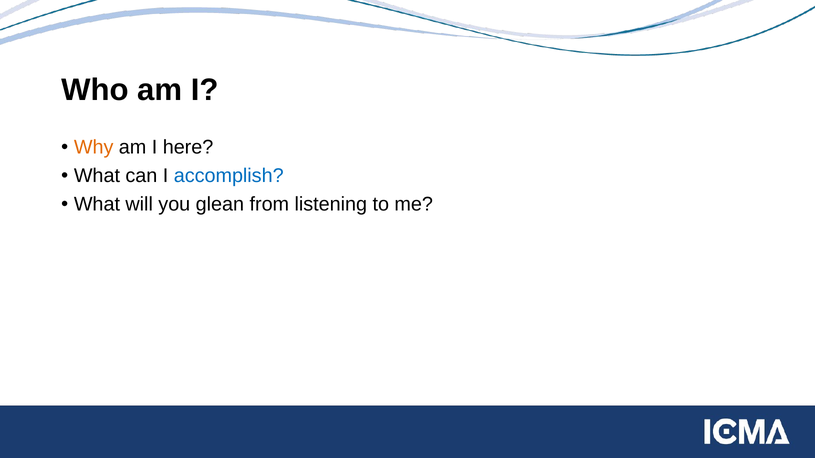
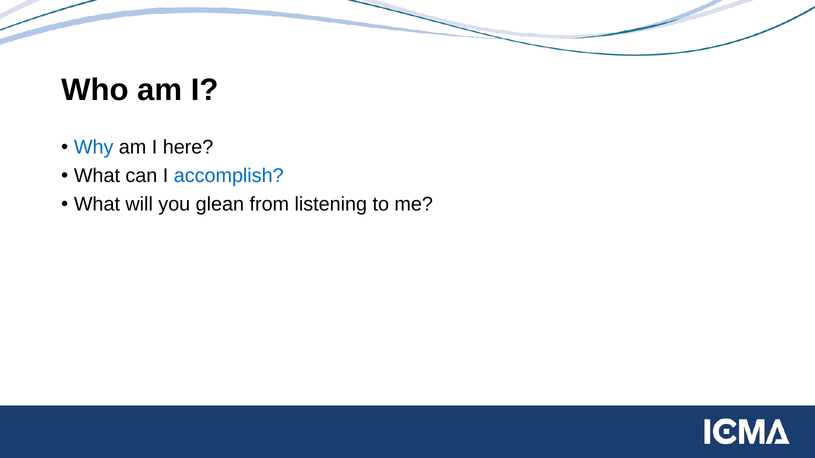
Why colour: orange -> blue (94, 148)
